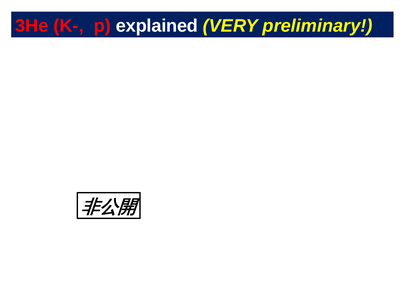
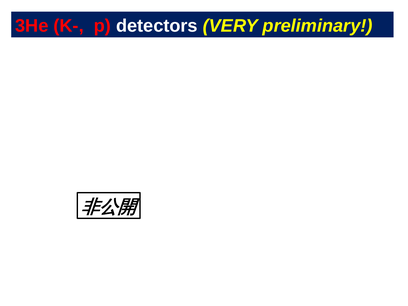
explained: explained -> detectors (157, 26)
